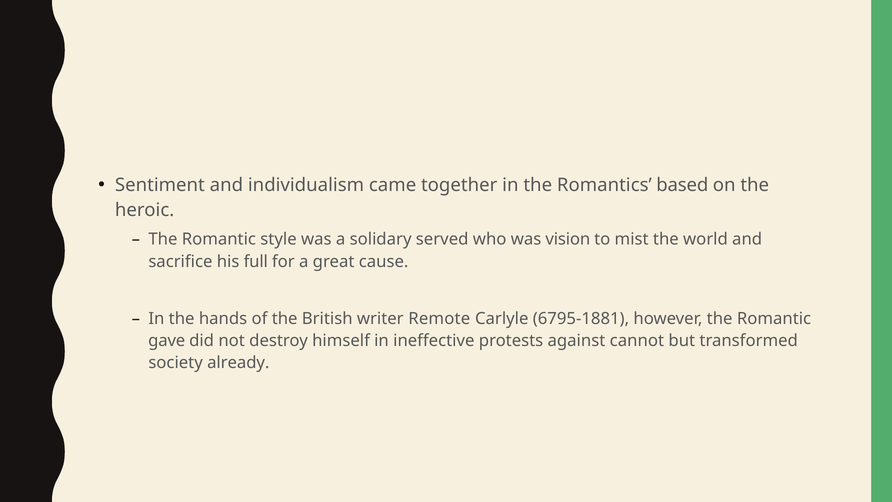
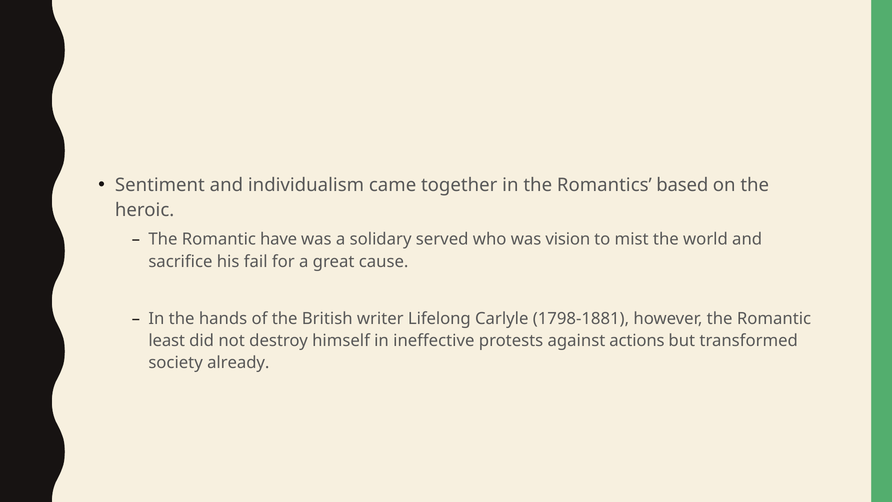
style: style -> have (279, 239)
full: full -> fail (256, 261)
Remote: Remote -> Lifelong (439, 319)
6795-1881: 6795-1881 -> 1798-1881 (581, 319)
gave: gave -> least (167, 341)
cannot: cannot -> actions (637, 341)
